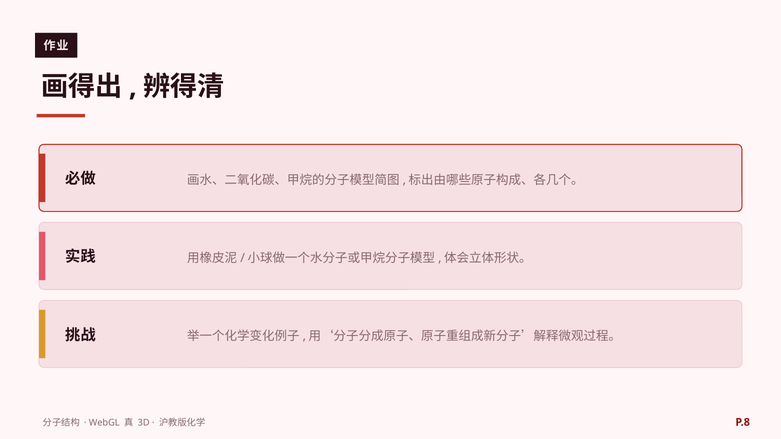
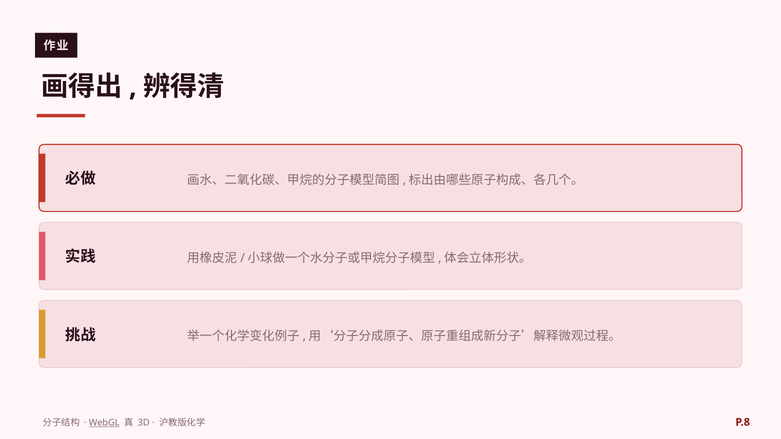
WebGL underline: none -> present (104, 423)
